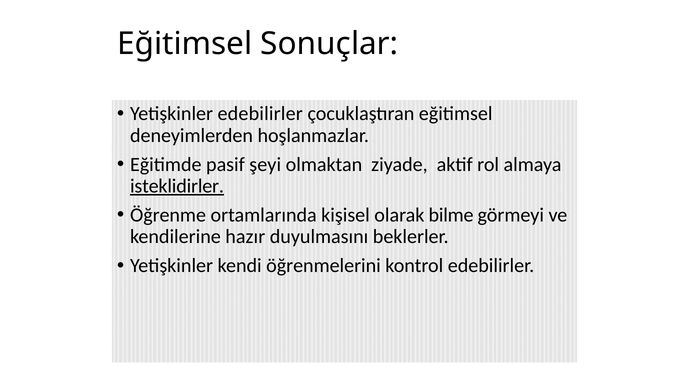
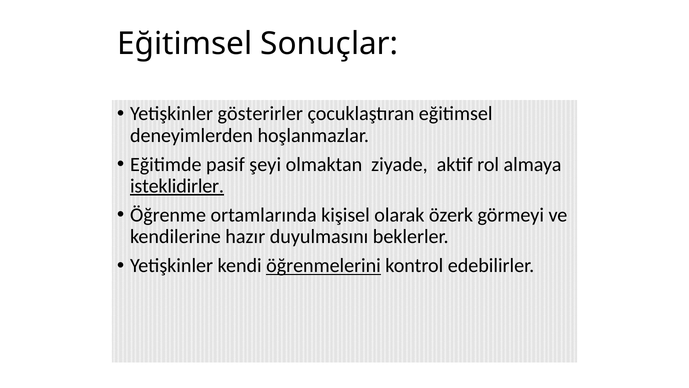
Yetişkinler edebilirler: edebilirler -> gösterirler (260, 114)
bilme: bilme -> özerk (451, 215)
öğrenmelerini underline: none -> present (324, 265)
